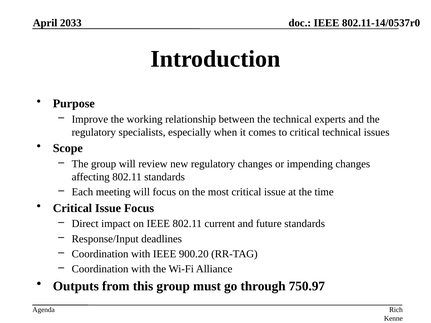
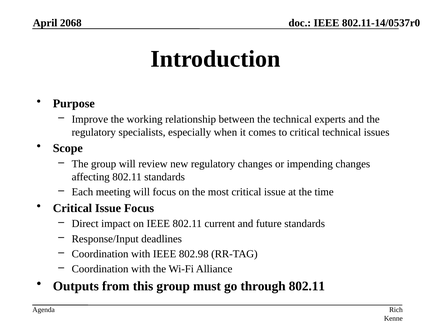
2033: 2033 -> 2068 (71, 23)
900.20: 900.20 -> 802.98 (194, 254)
through 750.97: 750.97 -> 802.11 (307, 286)
